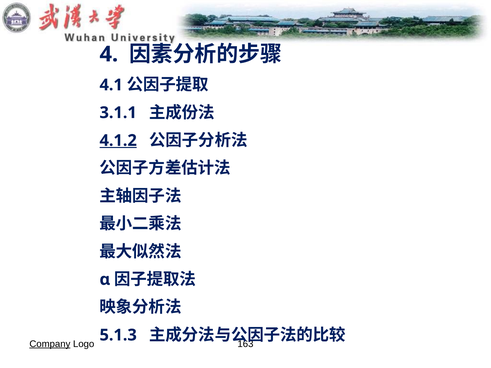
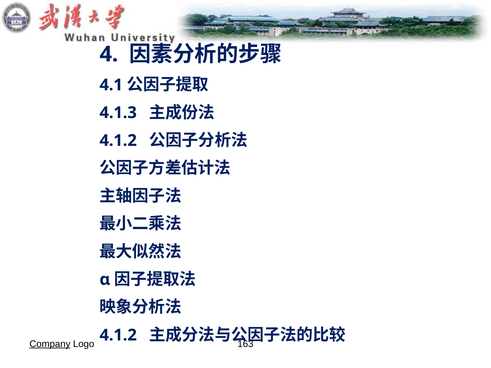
3.1.1: 3.1.1 -> 4.1.3 (118, 113)
4.1.2 underline: present -> none (118, 141)
5.1.3: 5.1.3 -> 4.1.2 (118, 335)
